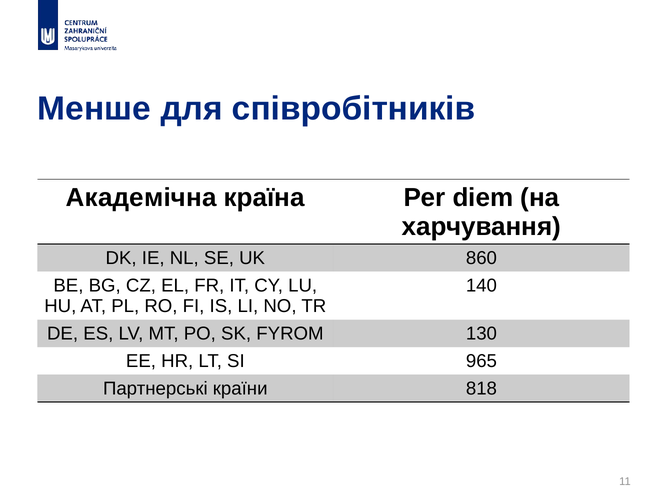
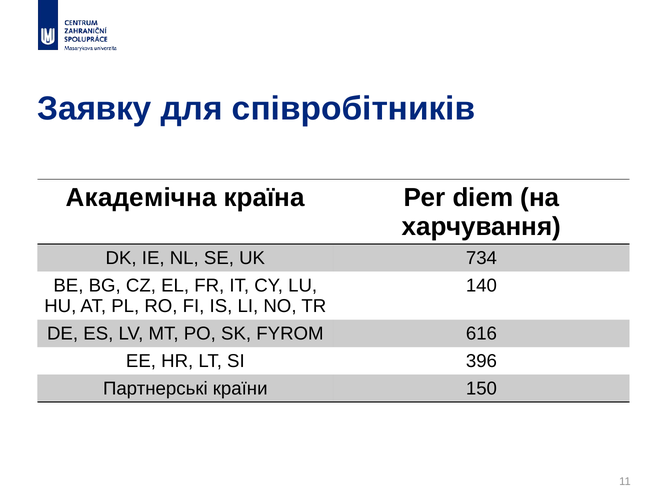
Менше: Менше -> Заявку (94, 109)
860: 860 -> 734 (481, 258)
130: 130 -> 616 (481, 334)
965: 965 -> 396 (481, 362)
818: 818 -> 150 (481, 389)
